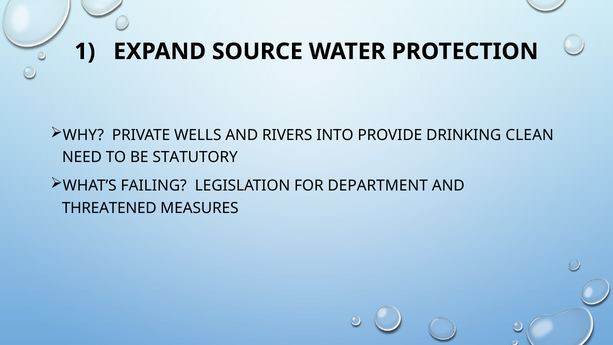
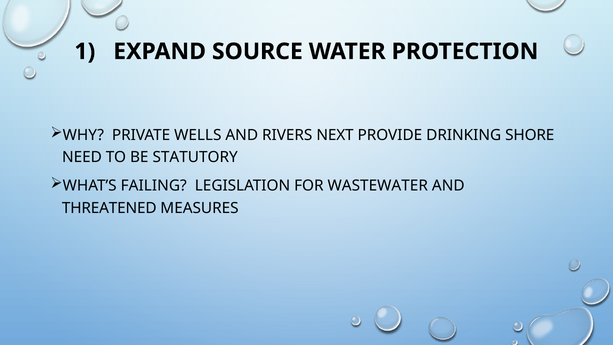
INTO: INTO -> NEXT (335, 135)
CLEAN: CLEAN -> SHORE (530, 135)
DEPARTMENT: DEPARTMENT -> WASTEWATER (378, 186)
